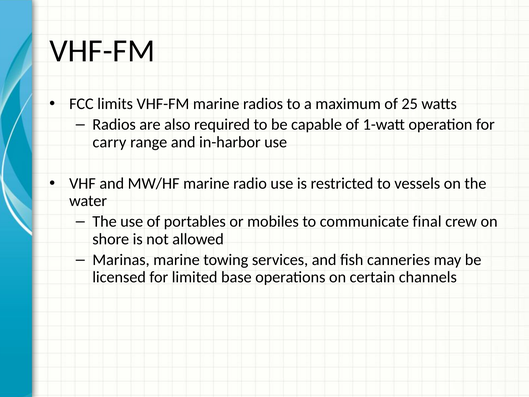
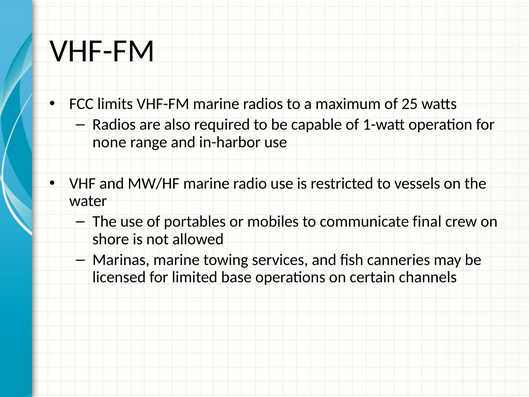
carry: carry -> none (109, 142)
